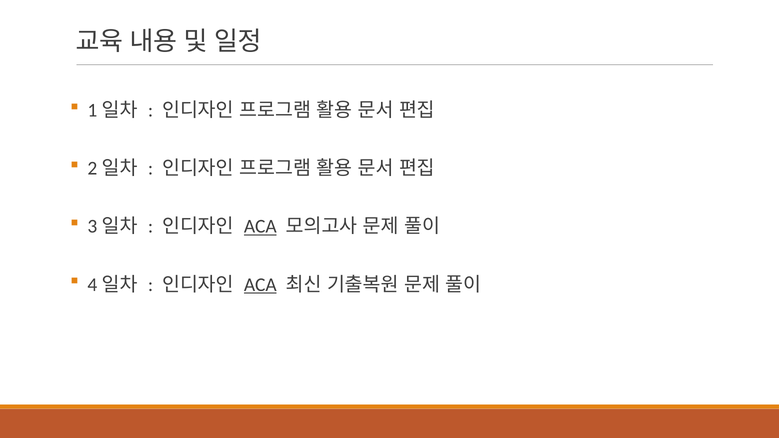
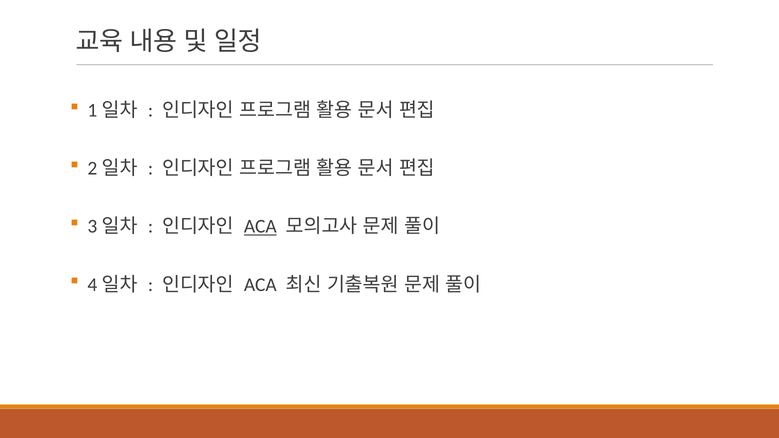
ACA underline: present -> none (260, 285)
